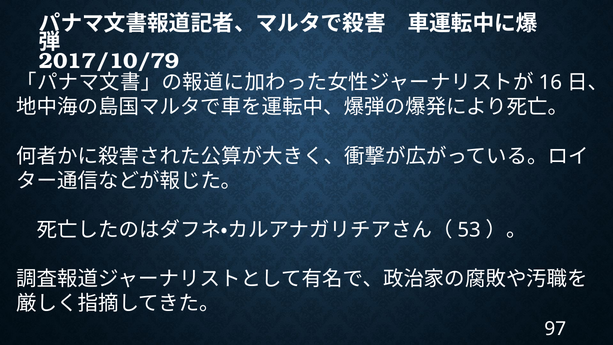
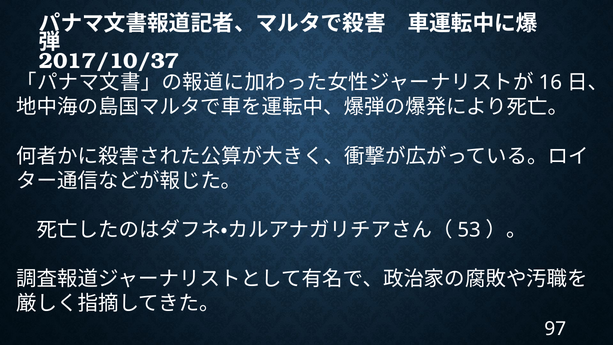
2017/10/79: 2017/10/79 -> 2017/10/37 (109, 61)
